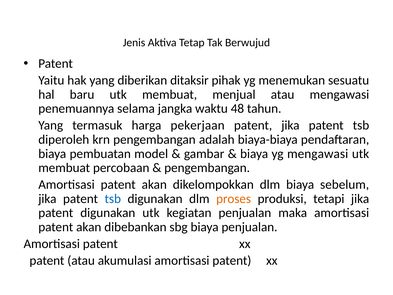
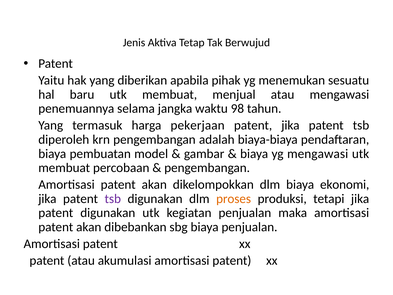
ditaksir: ditaksir -> apabila (189, 80)
48: 48 -> 98 (237, 109)
sebelum: sebelum -> ekonomi (345, 184)
tsb colour: blue -> purple (113, 199)
